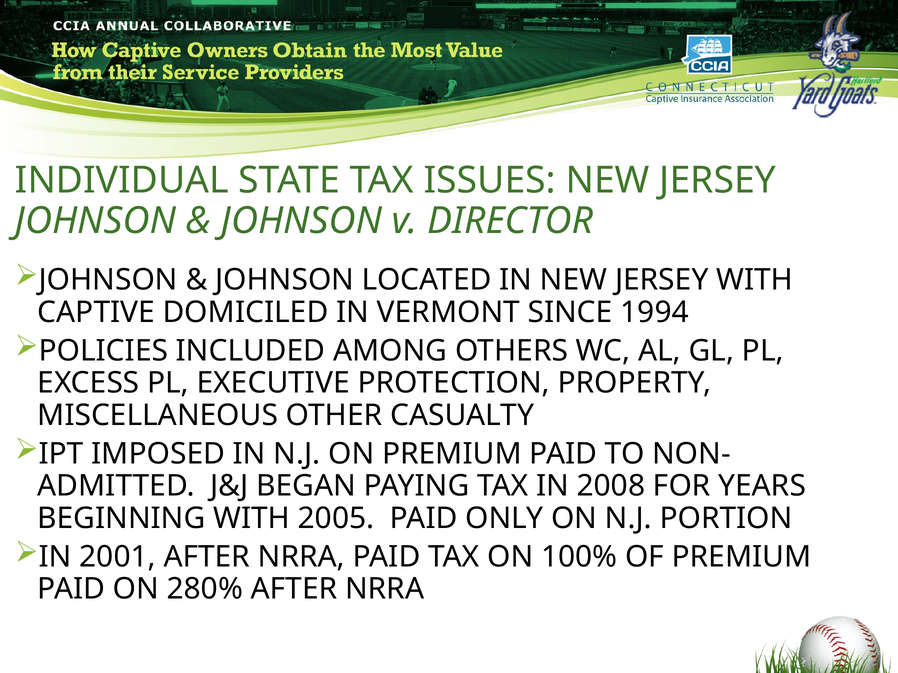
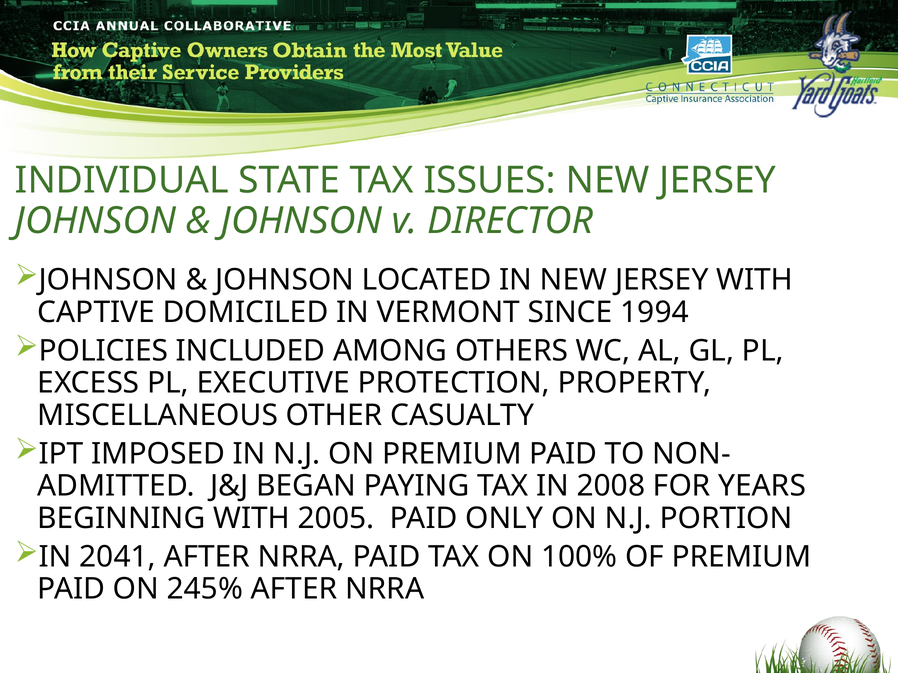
2001: 2001 -> 2041 (118, 557)
280%: 280% -> 245% (205, 590)
